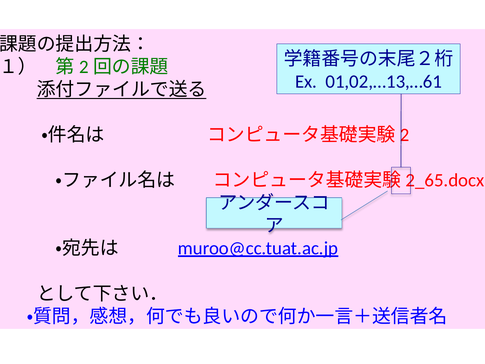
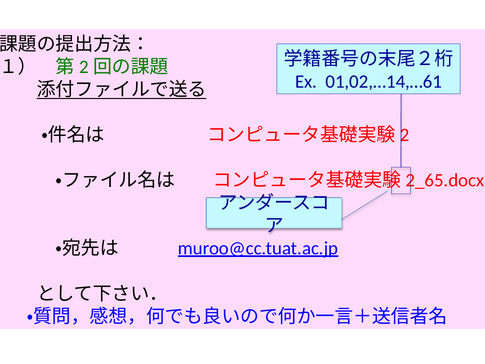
01,02,…13,…61: 01,02,…13,…61 -> 01,02,…14,…61 (384, 81)
